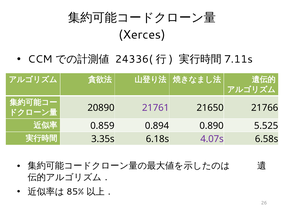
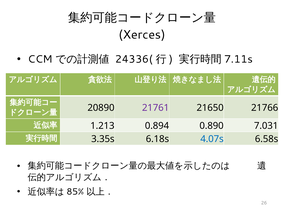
0.859: 0.859 -> 1.213 (102, 126)
5.525: 5.525 -> 7.031 (266, 126)
4.07s colour: purple -> blue (212, 139)
